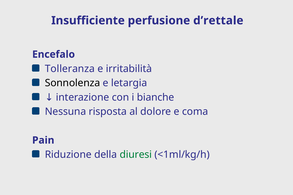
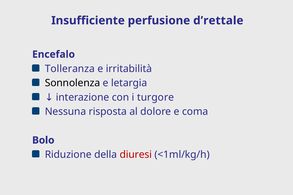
bianche: bianche -> turgore (156, 97)
Pain: Pain -> Bolo (43, 140)
diuresi colour: green -> red (136, 155)
